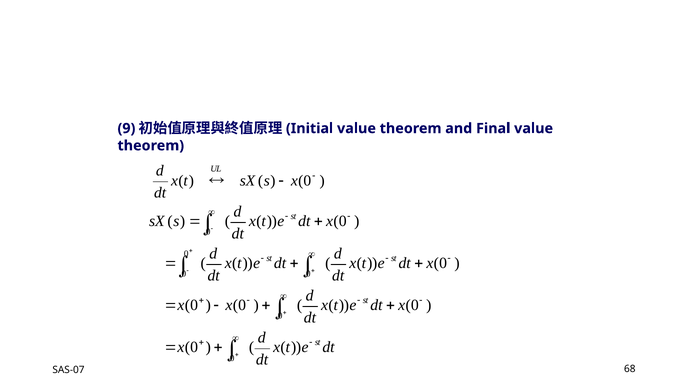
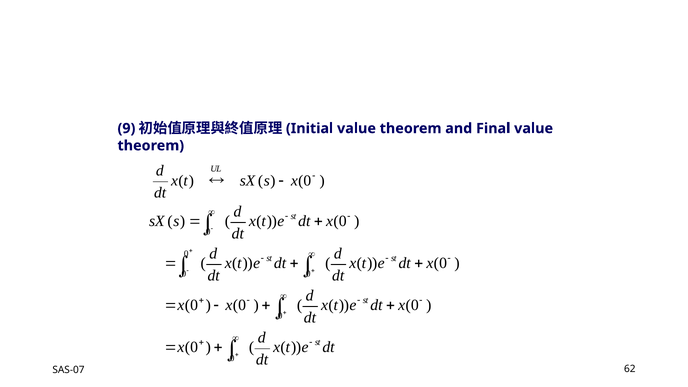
68: 68 -> 62 (630, 369)
